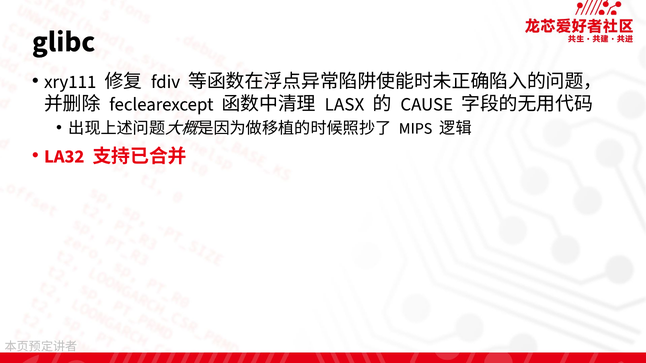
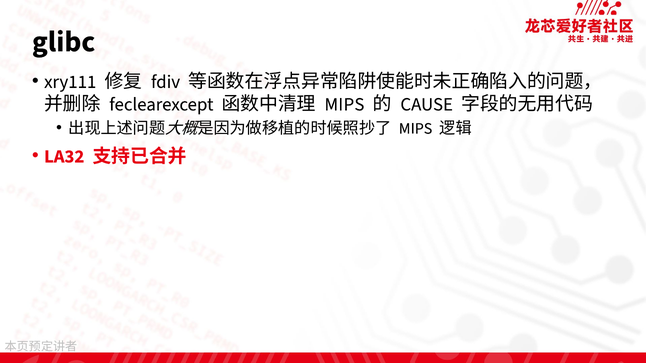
LASX: LASX -> MIPS (344, 104)
